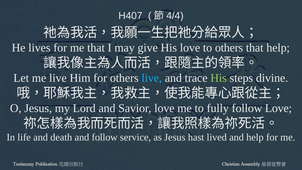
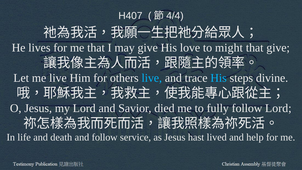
to others: others -> might (229, 48)
that help: help -> give (278, 48)
His colour: light green -> light blue (219, 78)
Savior love: love -> died (164, 108)
follow Love: Love -> Lord (278, 108)
